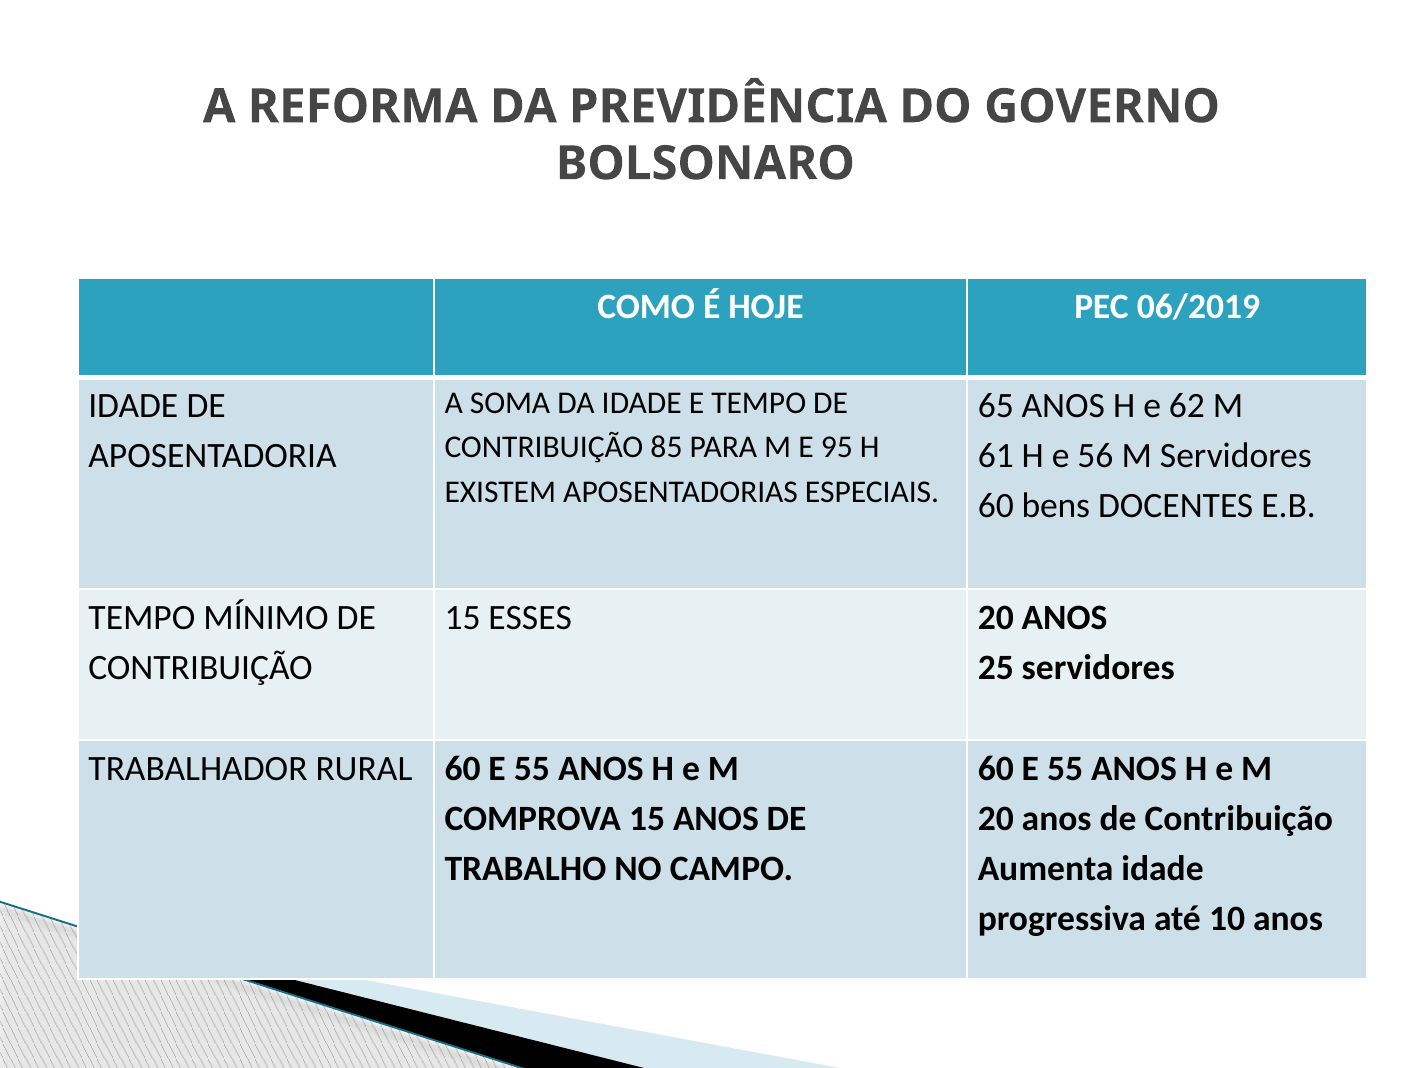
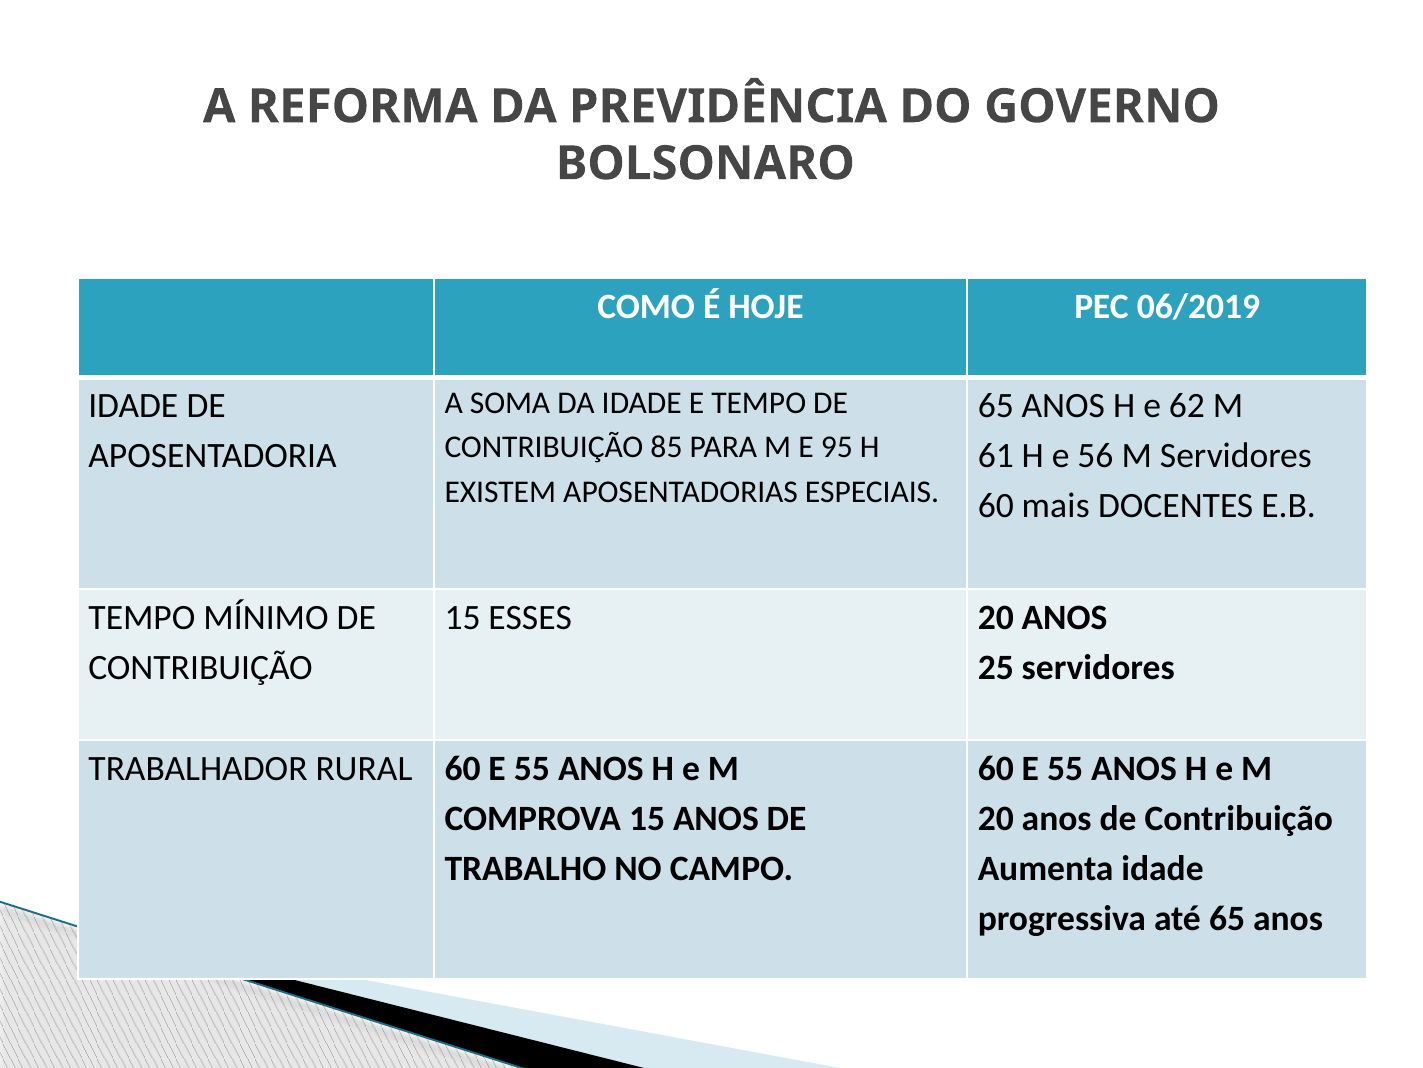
bens: bens -> mais (1056, 506)
até 10: 10 -> 65 (1227, 918)
